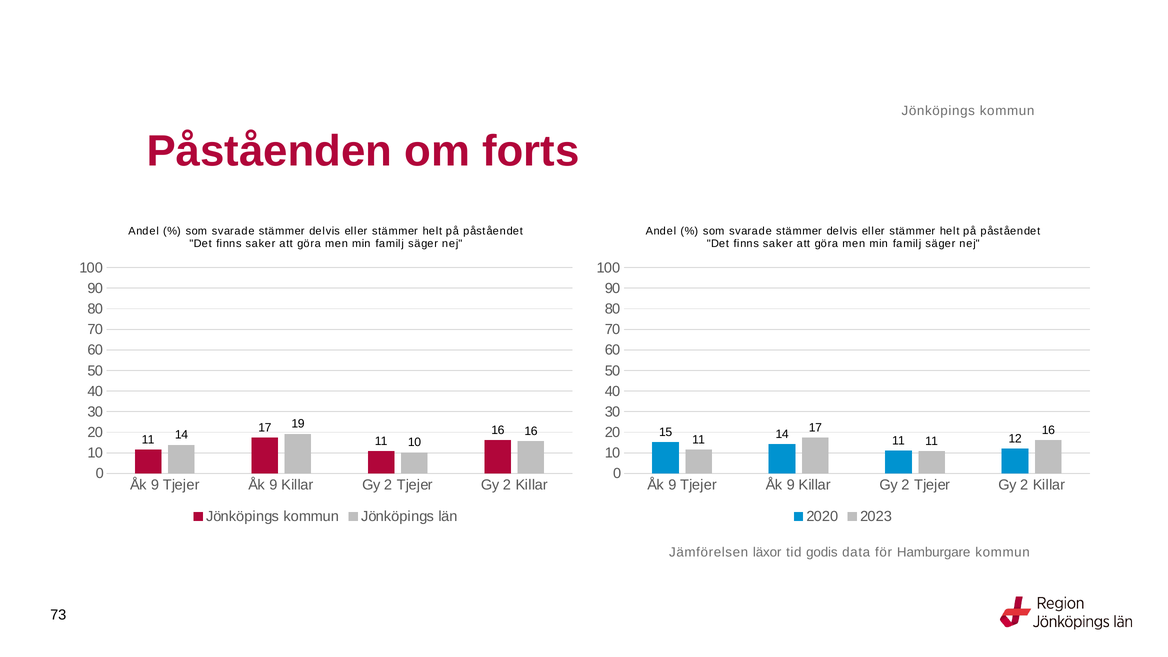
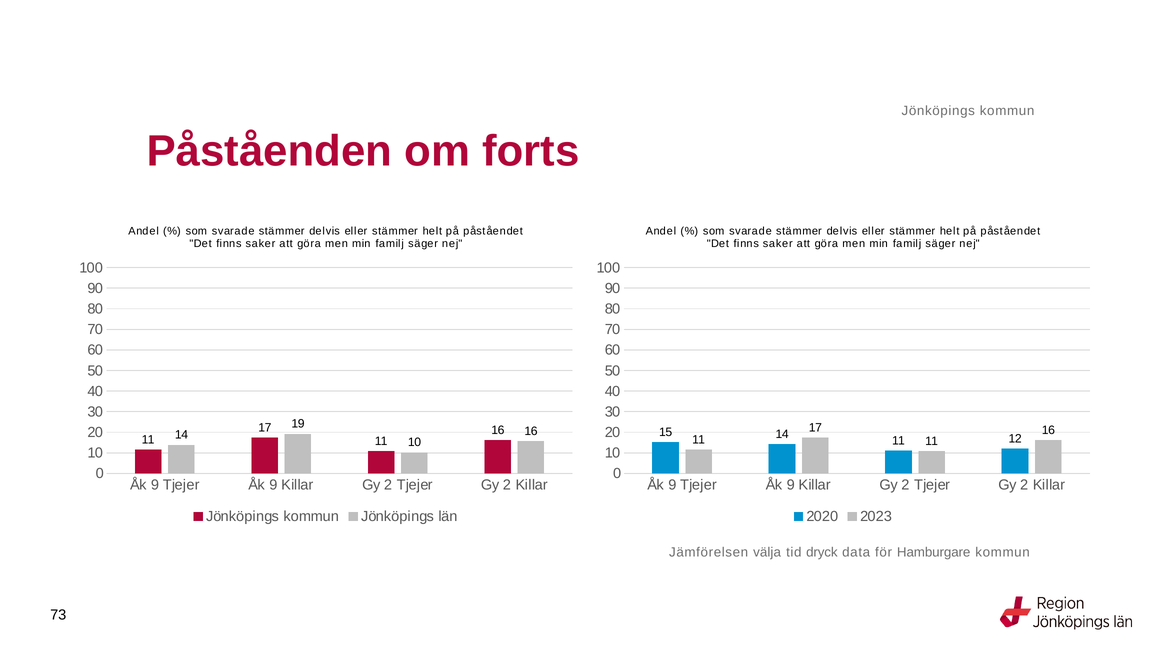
läxor: läxor -> välja (767, 552)
godis: godis -> dryck (822, 552)
